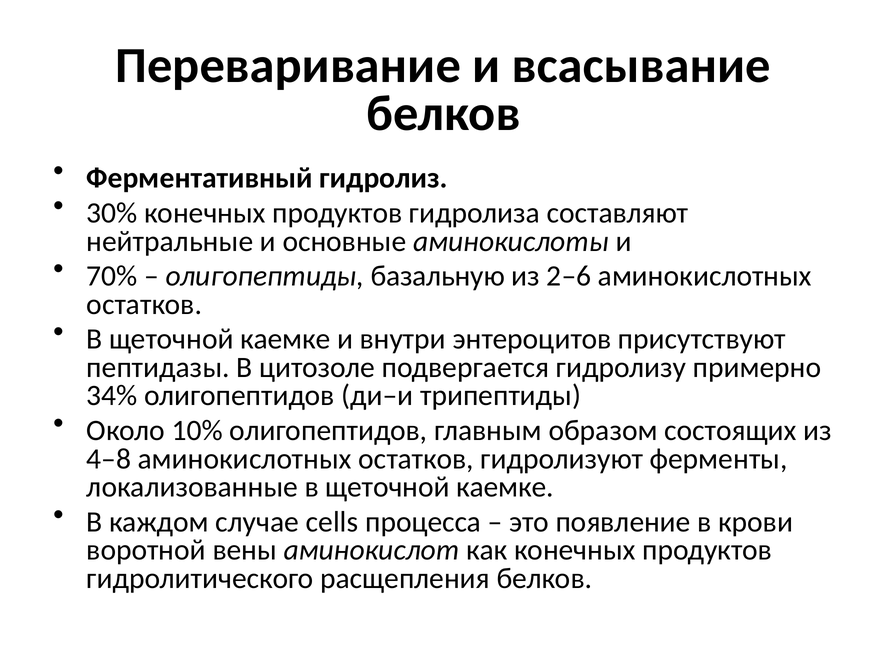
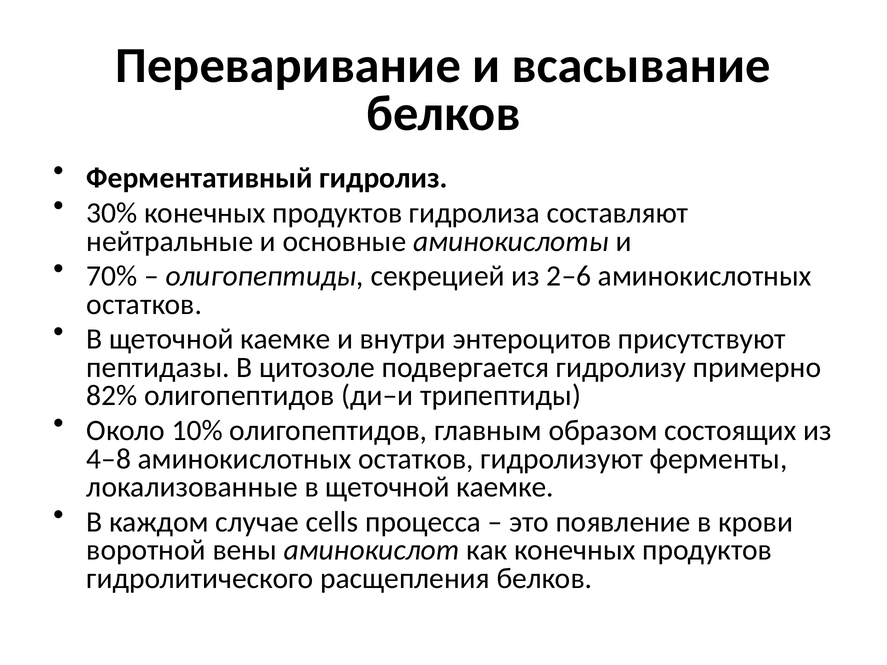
базальную: базальную -> секрецией (438, 276)
34%: 34% -> 82% (112, 396)
